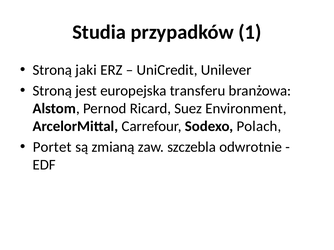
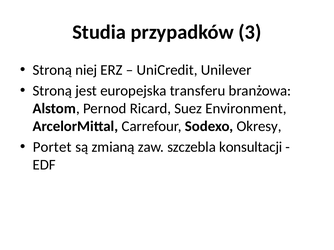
1: 1 -> 3 (250, 32)
jaki: jaki -> niej (86, 70)
Polach: Polach -> Okresy (259, 126)
odwrotnie: odwrotnie -> konsultacji (251, 147)
